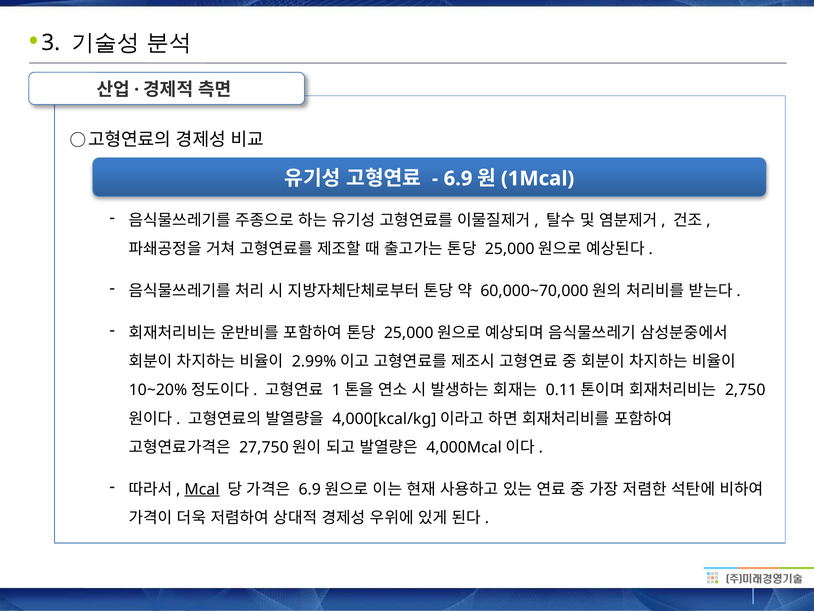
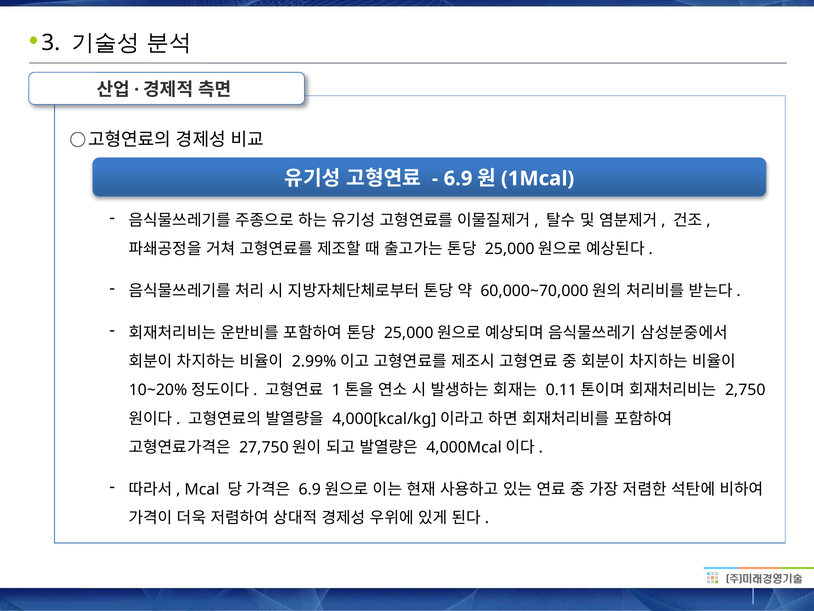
Mcal underline: present -> none (202, 489)
